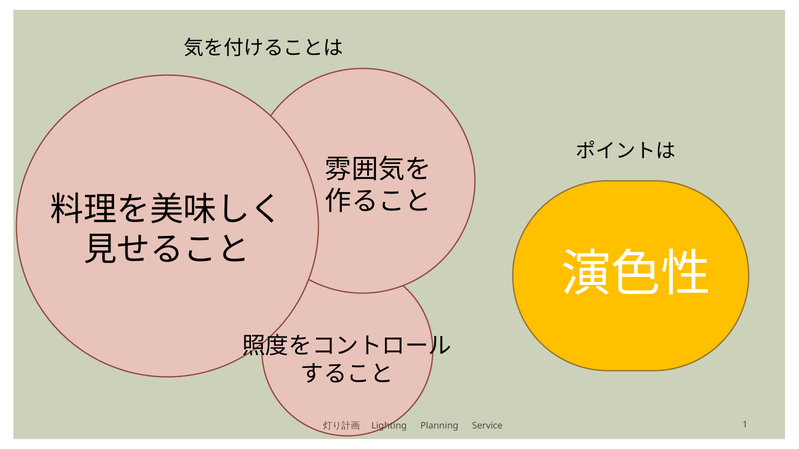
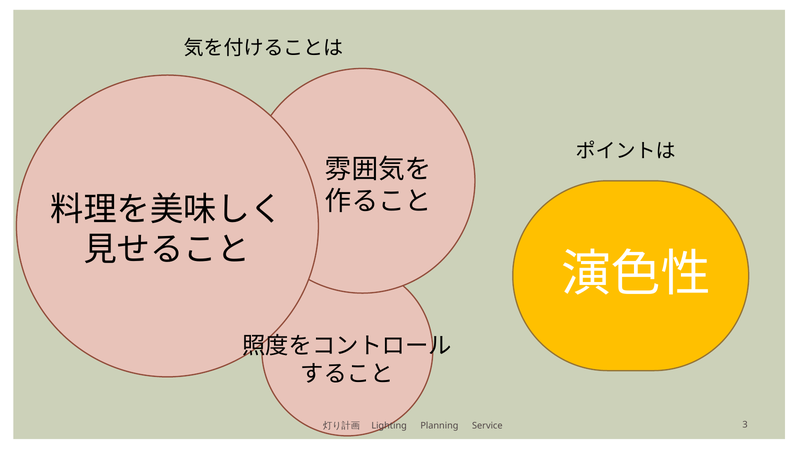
1: 1 -> 3 (745, 425)
